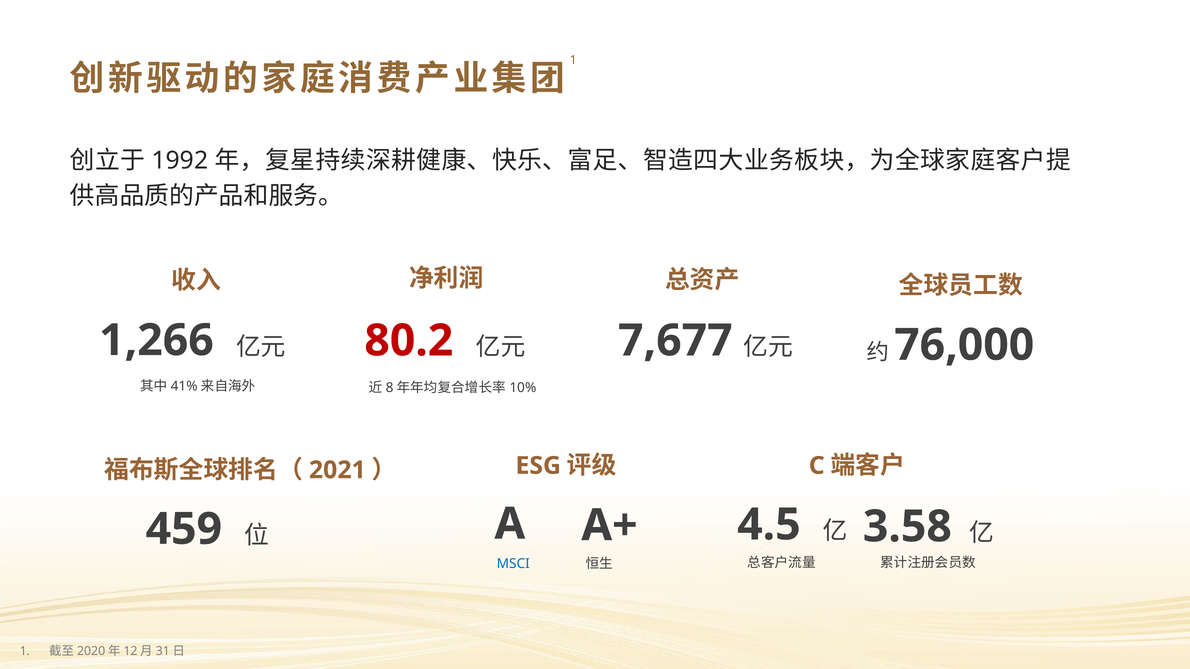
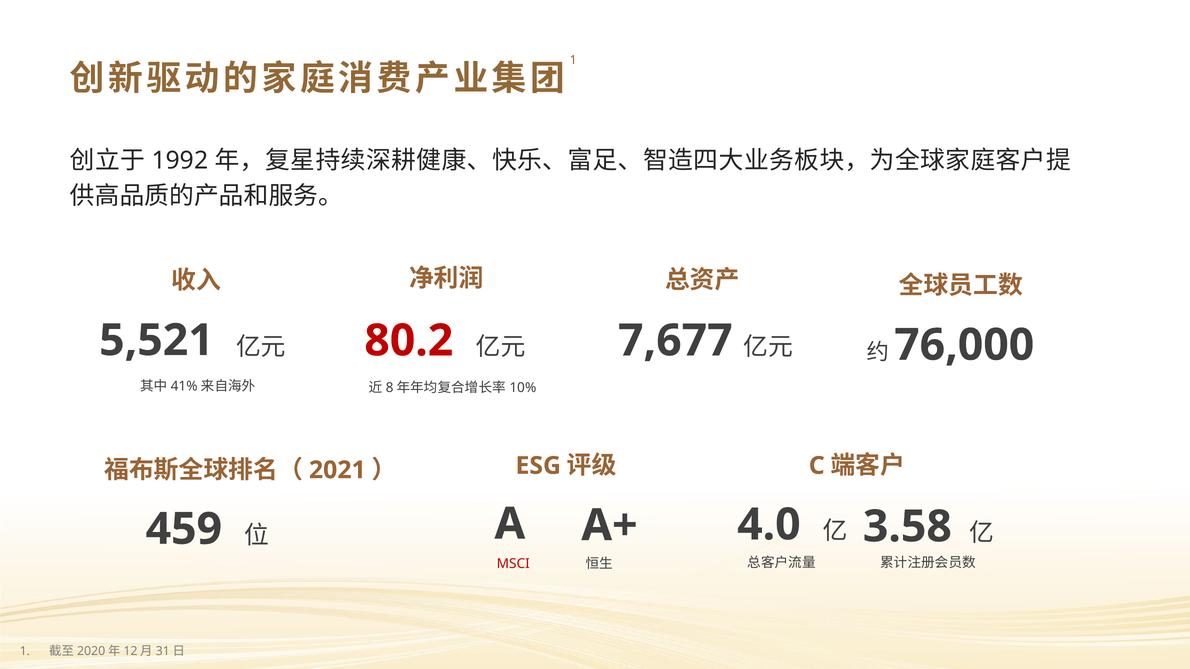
1,266: 1,266 -> 5,521 (156, 341)
4.5: 4.5 -> 4.0 (769, 525)
MSCI colour: blue -> red (513, 564)
